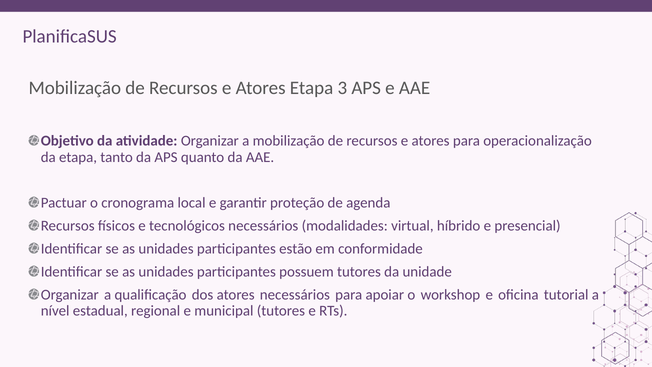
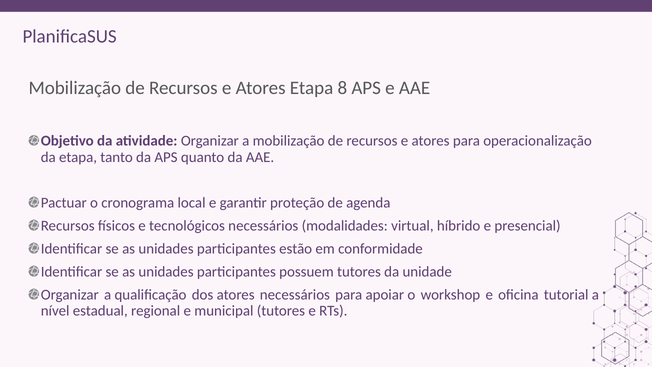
3: 3 -> 8 (342, 88)
